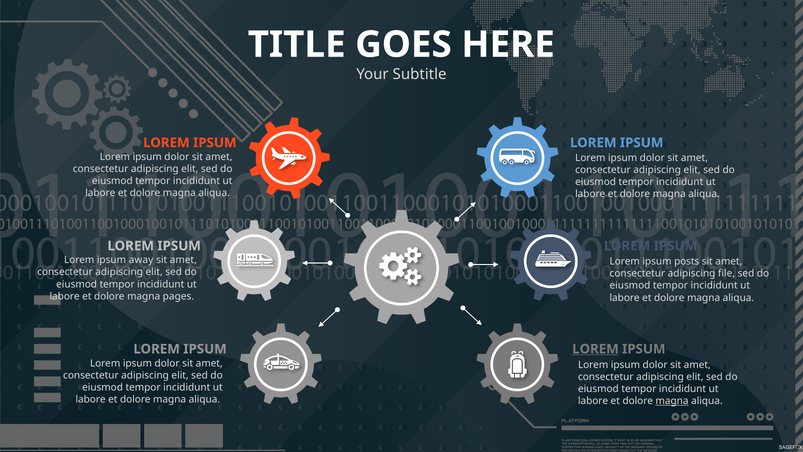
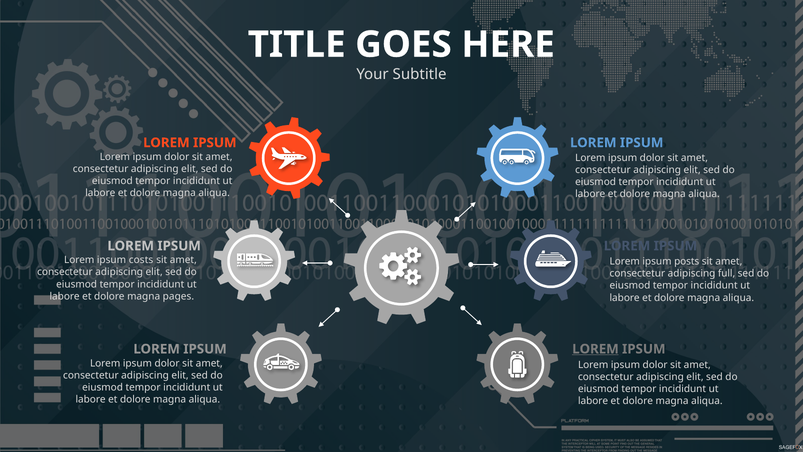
away: away -> costs (141, 260)
file: file -> full (727, 273)
magna underline: present -> none (672, 401)
